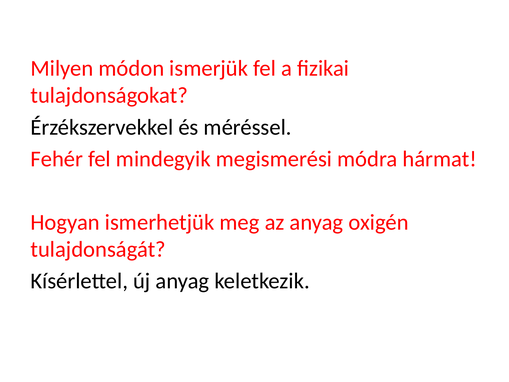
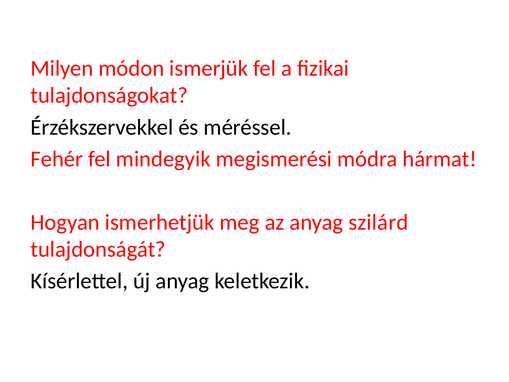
oxigén: oxigén -> szilárd (378, 222)
